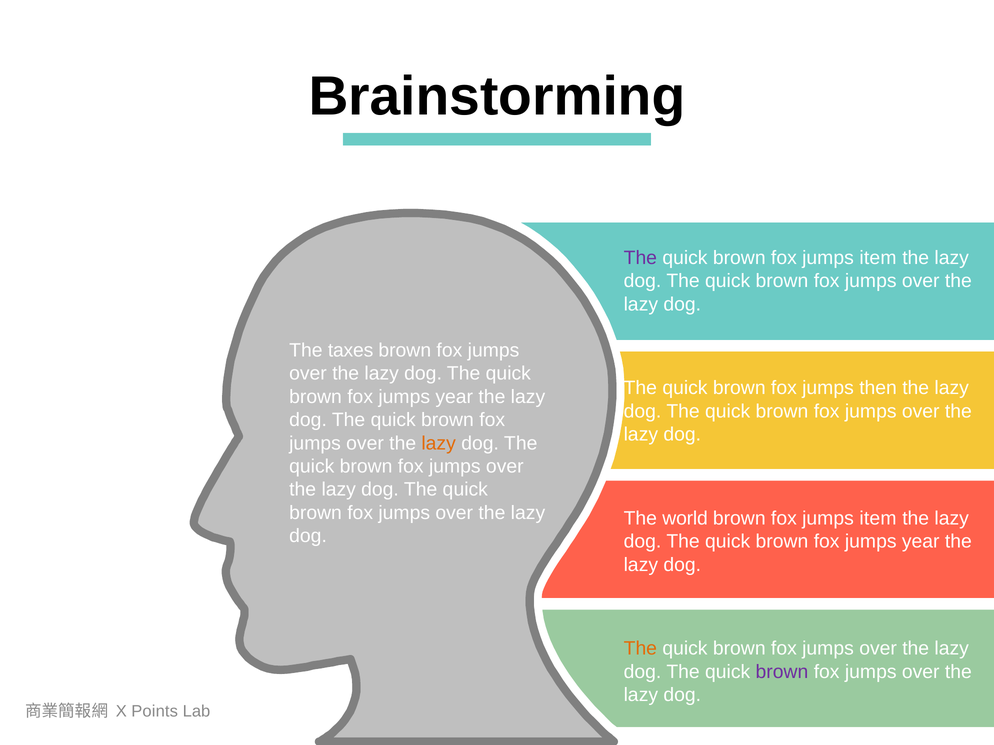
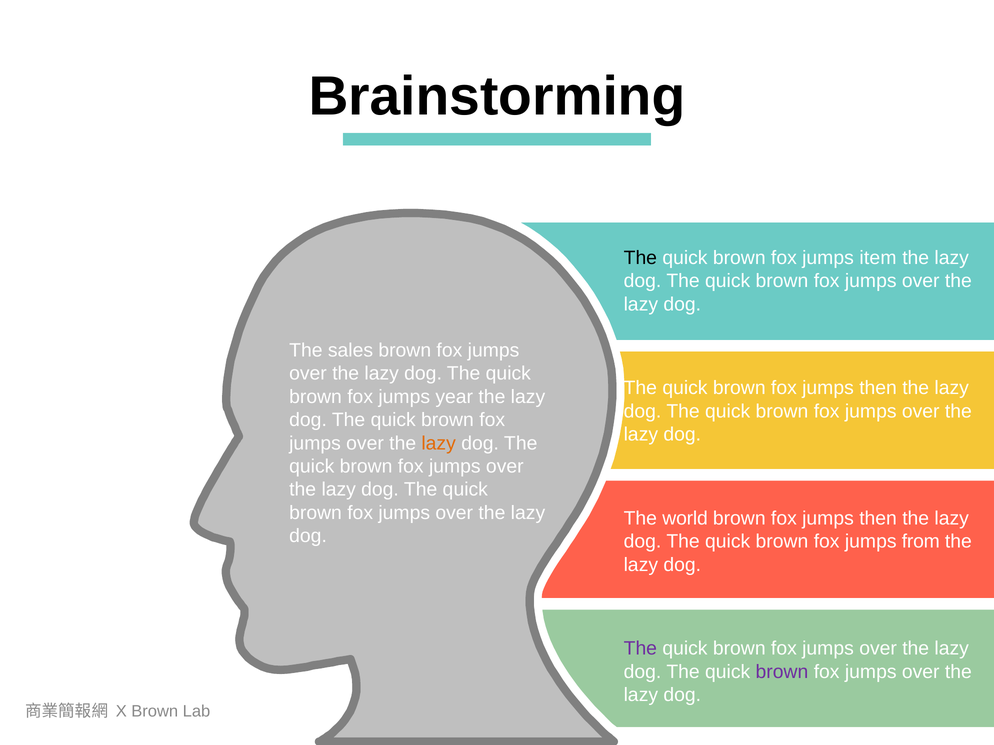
The colour: purple -> black (640, 258)
taxes: taxes -> sales (351, 351)
item: item -> then (878, 519)
year: year -> from (921, 542)
The colour: orange -> purple (640, 649)
X Points: Points -> Brown (155, 712)
